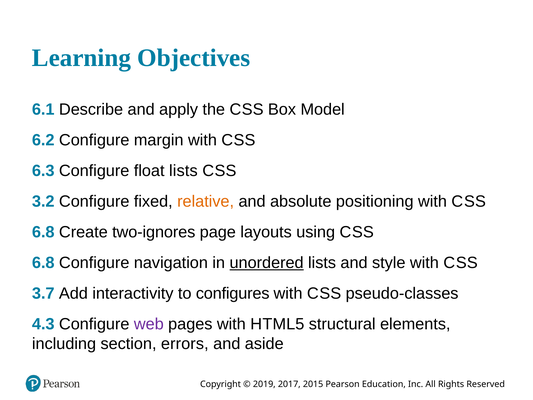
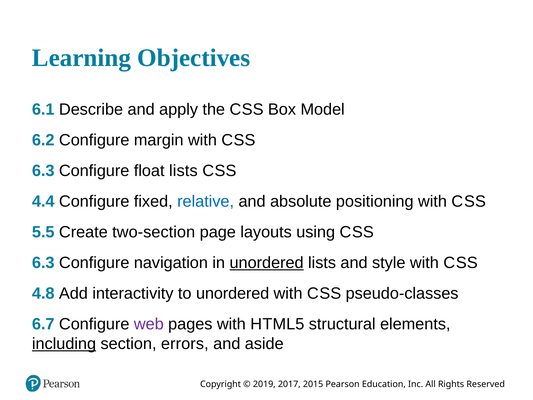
3.2: 3.2 -> 4.4 (43, 201)
relative colour: orange -> blue (206, 201)
6.8: 6.8 -> 5.5 (43, 232)
two-ignores: two-ignores -> two-section (154, 232)
6.8: 6.8 -> 6.3 (43, 263)
3.7: 3.7 -> 4.8 (43, 293)
to configures: configures -> unordered (233, 293)
4.3: 4.3 -> 6.7 (43, 324)
including underline: none -> present (64, 344)
